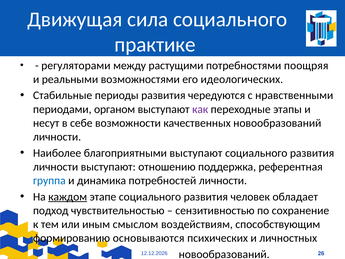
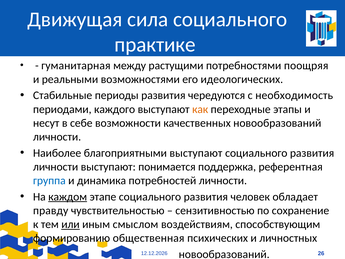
регуляторами: регуляторами -> гуманитарная (76, 65)
нравственными: нравственными -> необходимость (294, 95)
органом: органом -> каждого (115, 109)
как colour: purple -> orange (200, 109)
отношению: отношению -> понимается (167, 167)
подход: подход -> правду (51, 210)
или underline: none -> present (70, 224)
основываются: основываются -> общественная (149, 238)
